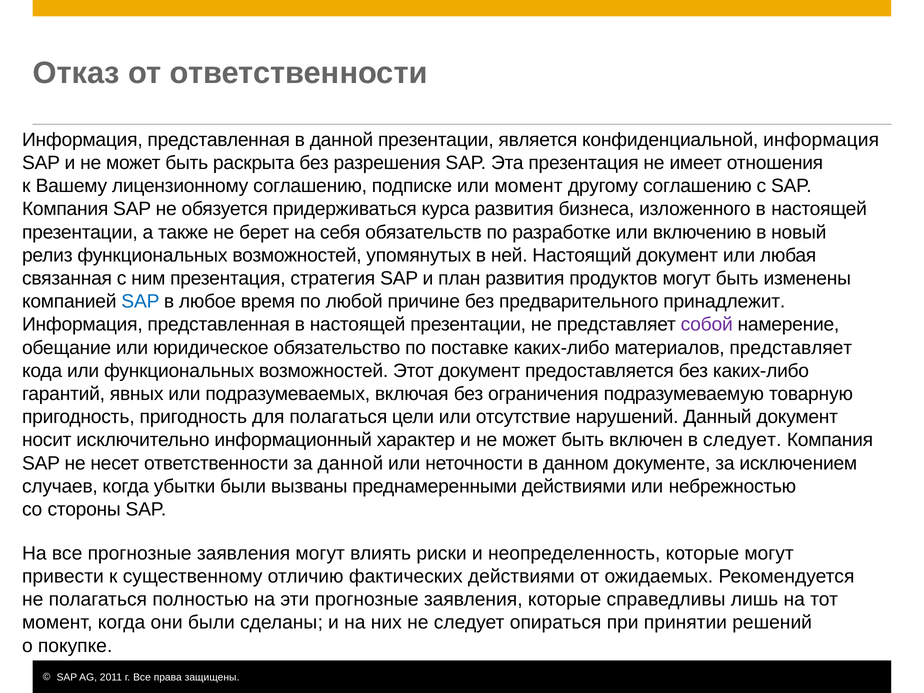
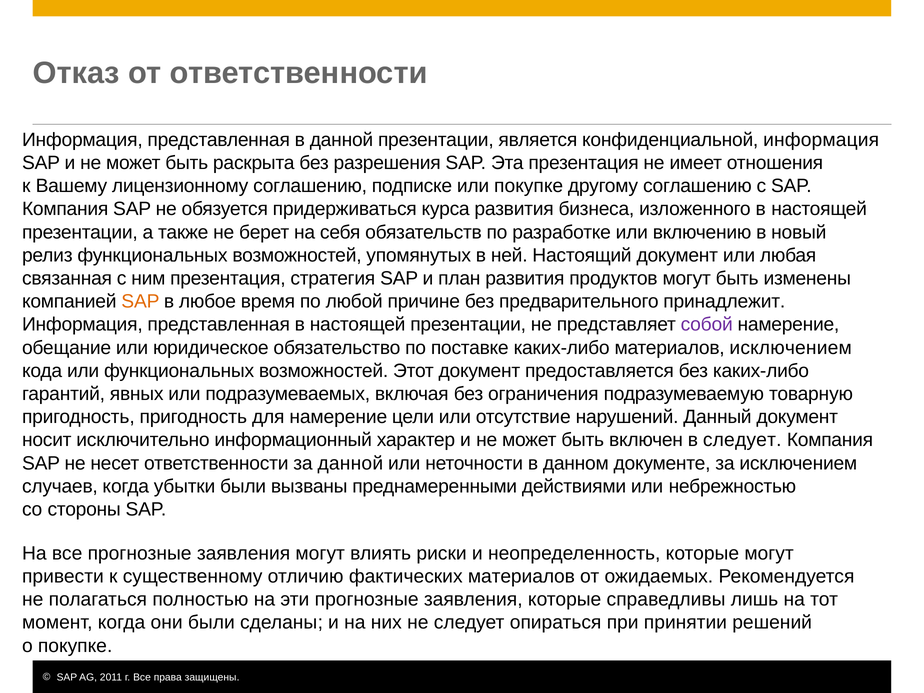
или момент: момент -> покупке (529, 186)
SAP colour: blue -> orange (140, 302)
материалов представляет: представляет -> исключением (791, 348)
для полагаться: полагаться -> намерение (338, 417)
фактических действиями: действиями -> материалов (521, 576)
